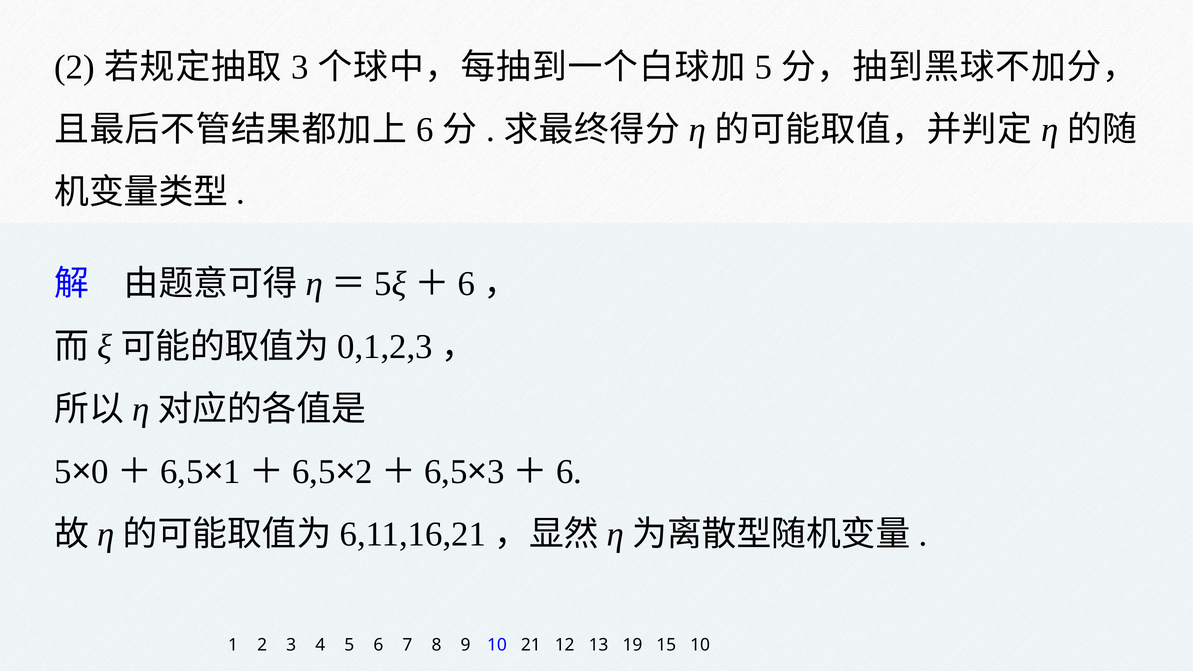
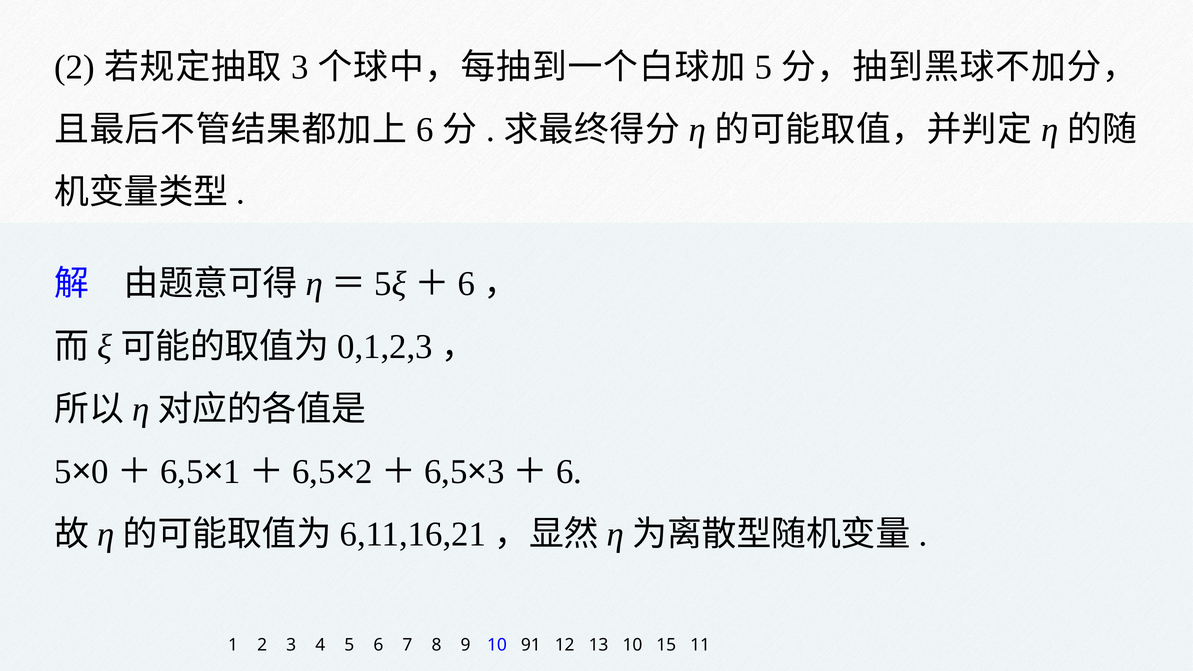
21: 21 -> 91 (531, 645)
13 19: 19 -> 10 (632, 645)
15 10: 10 -> 11 (700, 645)
